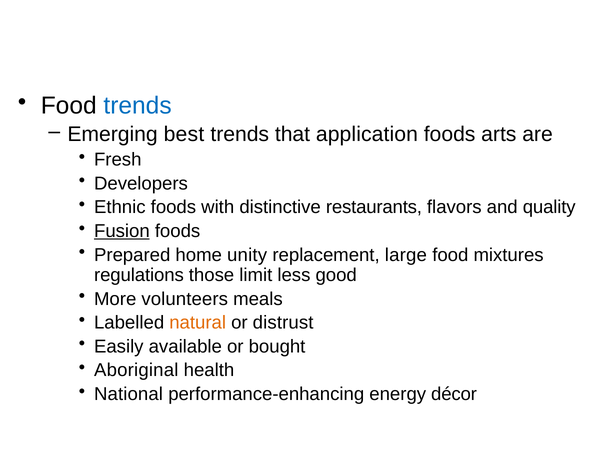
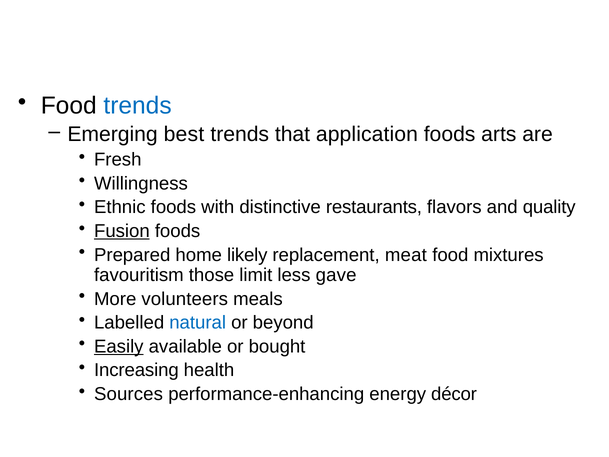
Developers: Developers -> Willingness (141, 183)
unity: unity -> likely (247, 255)
large: large -> meat (406, 255)
regulations: regulations -> favouritism (139, 275)
good: good -> gave (336, 275)
natural colour: orange -> blue (198, 323)
distrust: distrust -> beyond (283, 323)
Easily underline: none -> present (119, 346)
Aboriginal: Aboriginal -> Increasing (136, 370)
National: National -> Sources (129, 394)
